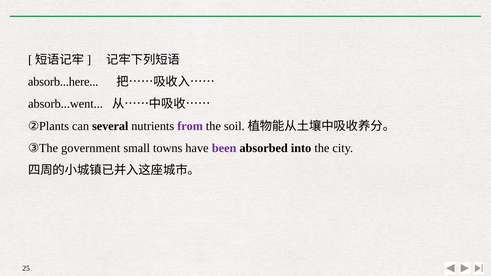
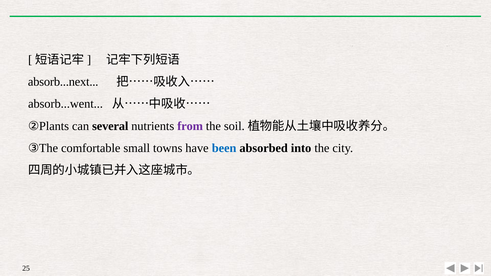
absorb...here: absorb...here -> absorb...next (63, 82)
government: government -> comfortable (91, 148)
been colour: purple -> blue (224, 148)
